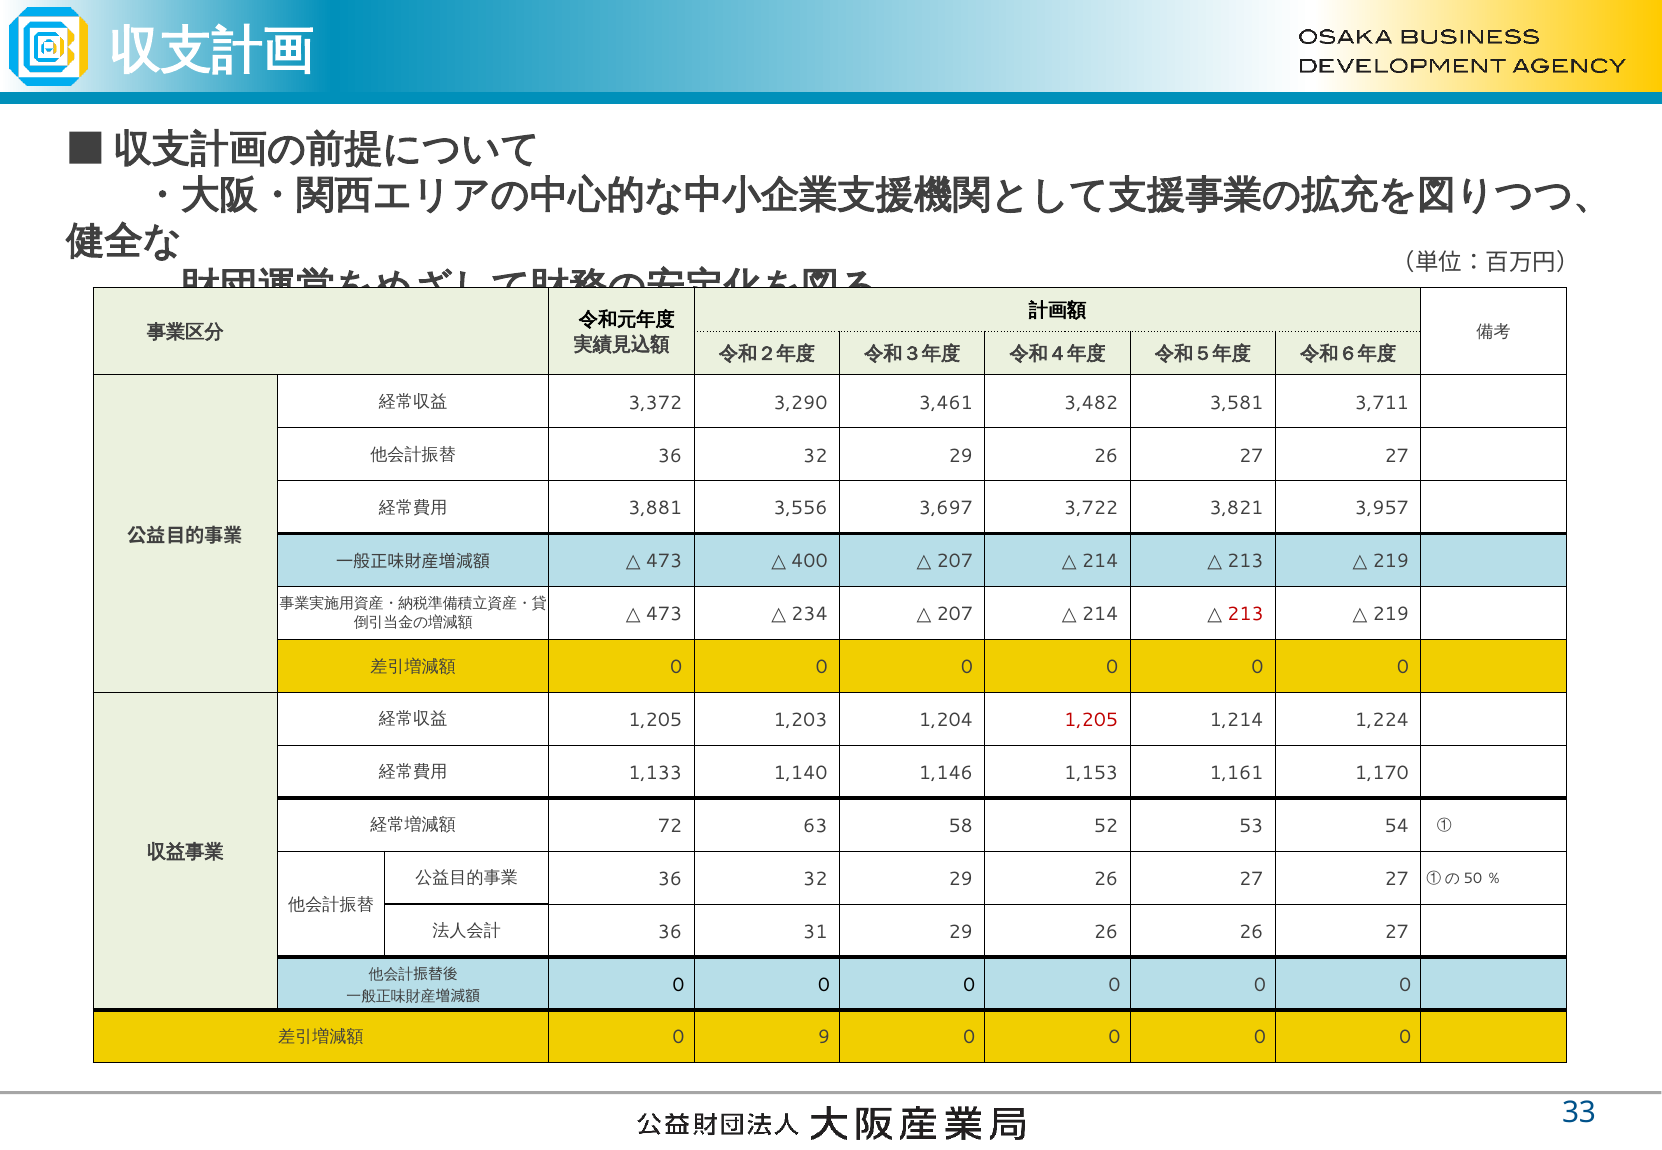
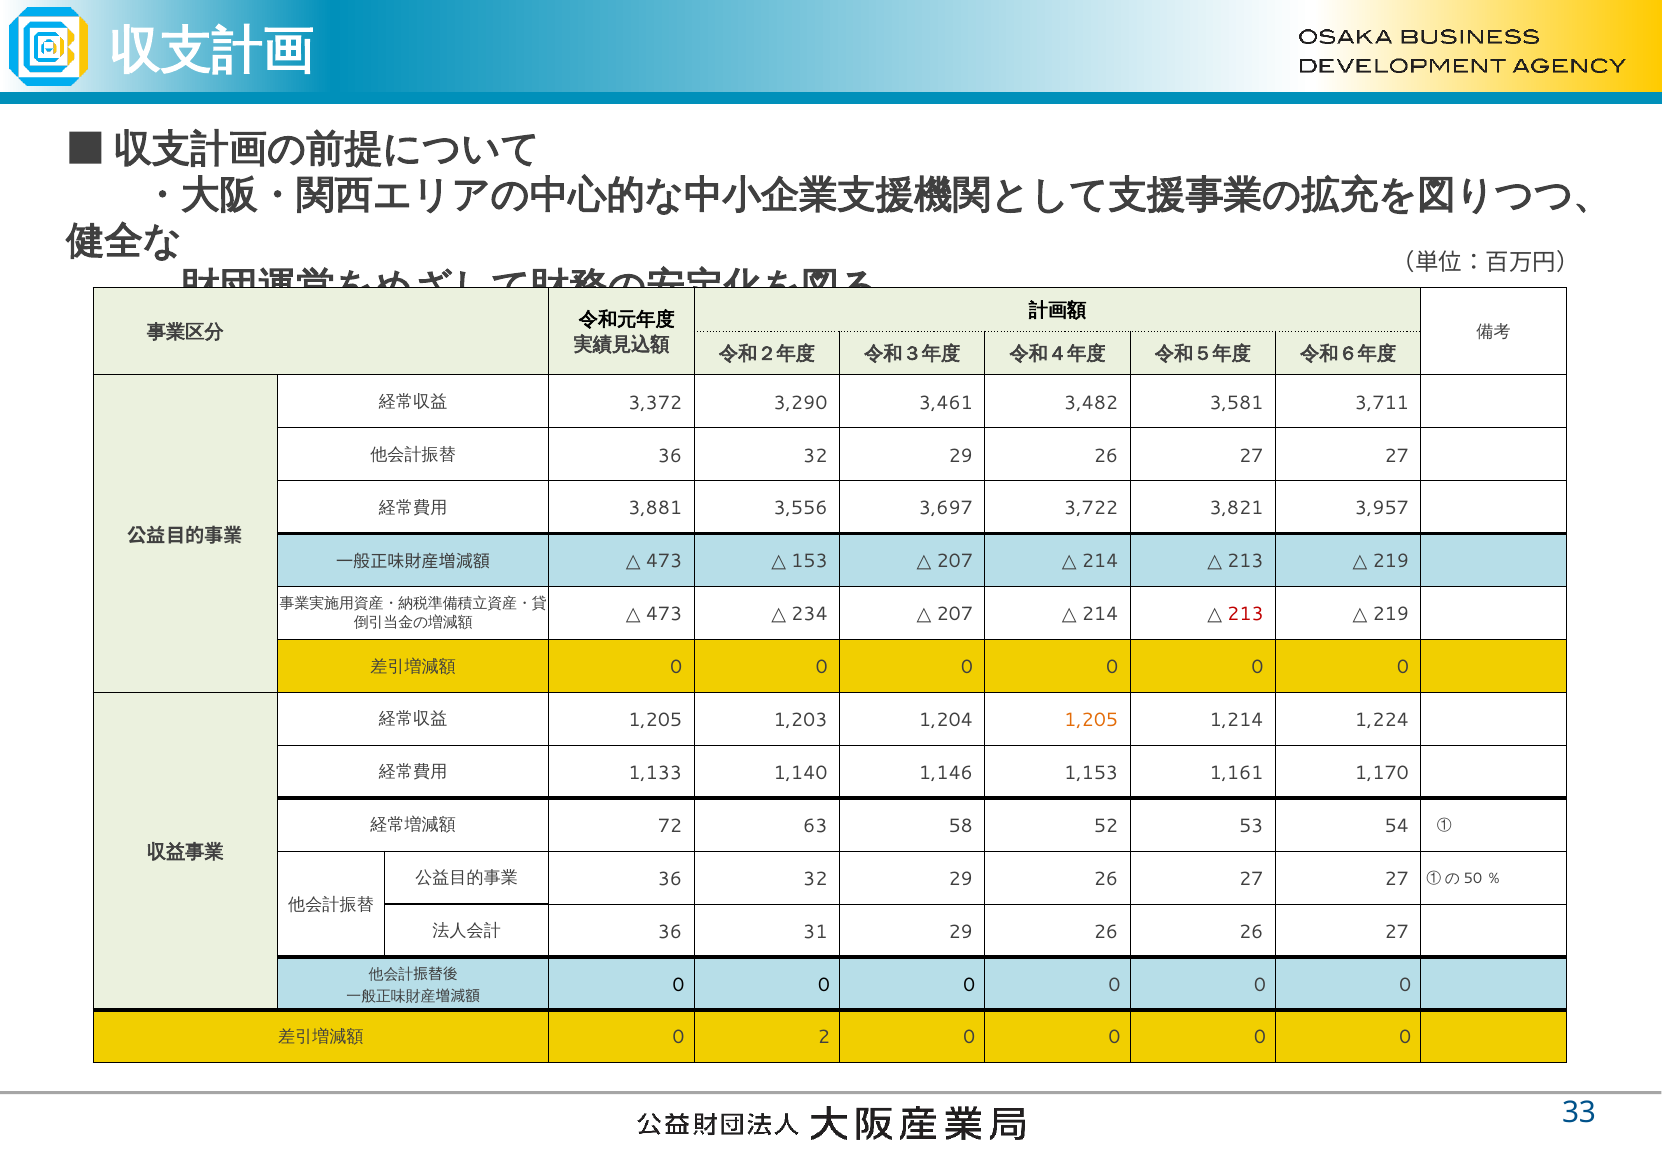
400: 400 -> 153 (809, 562)
1,205 colour: red -> orange (1091, 721)
9: 9 -> 2 (824, 1038)
